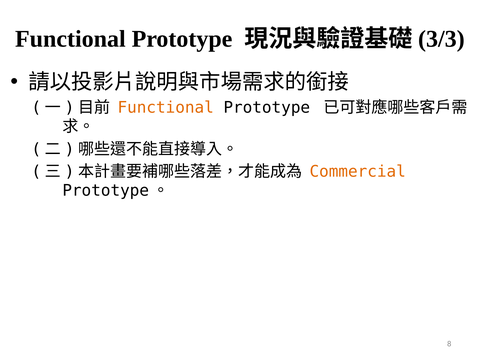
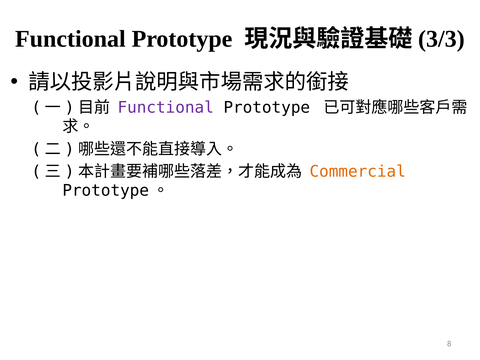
Functional colour: orange -> purple (166, 107)
